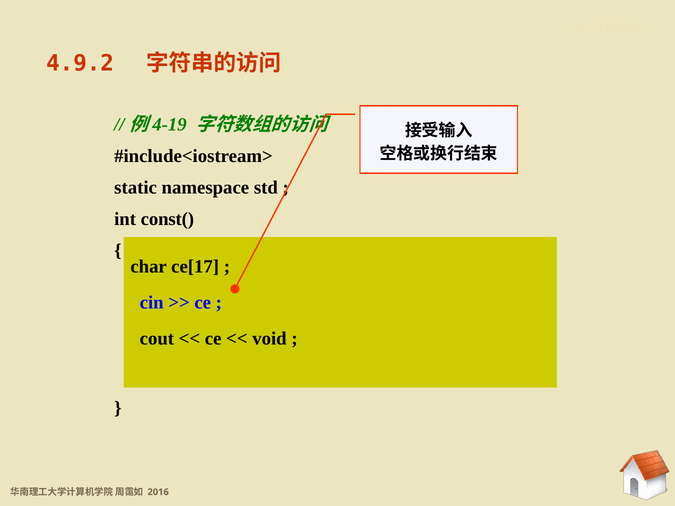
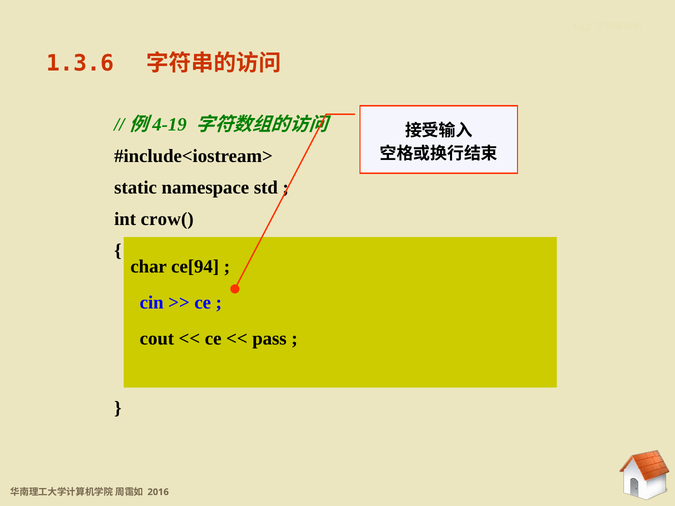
4.9.2: 4.9.2 -> 1.3.6 (80, 63)
const(: const( -> crow( (167, 219)
ce[17: ce[17 -> ce[94 (195, 267)
void: void -> pass (269, 339)
